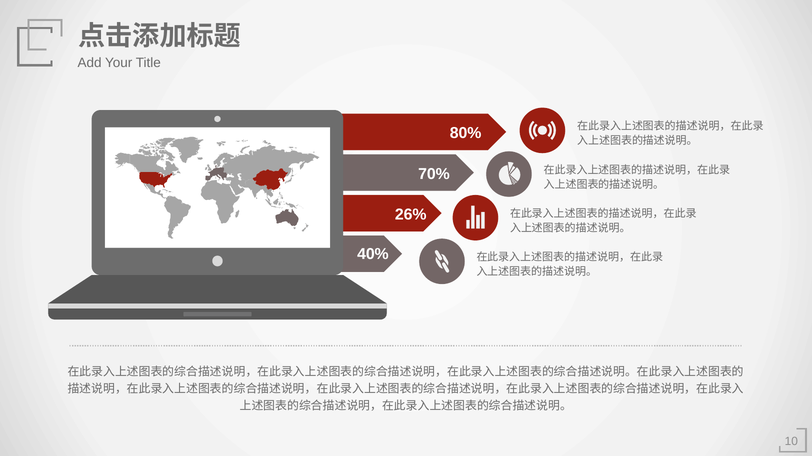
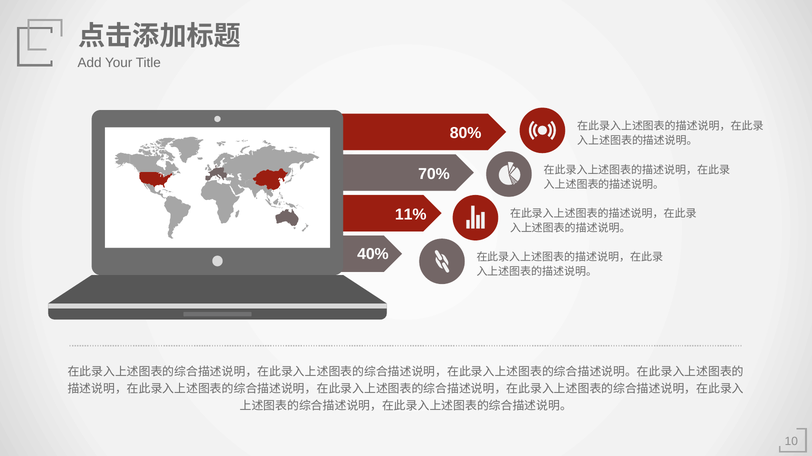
26%: 26% -> 11% (411, 215)
